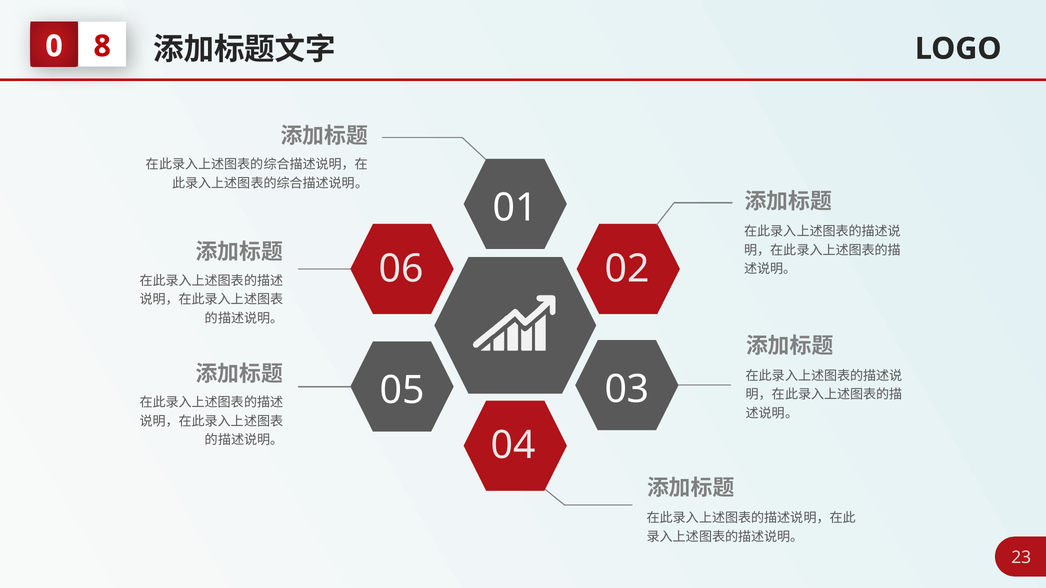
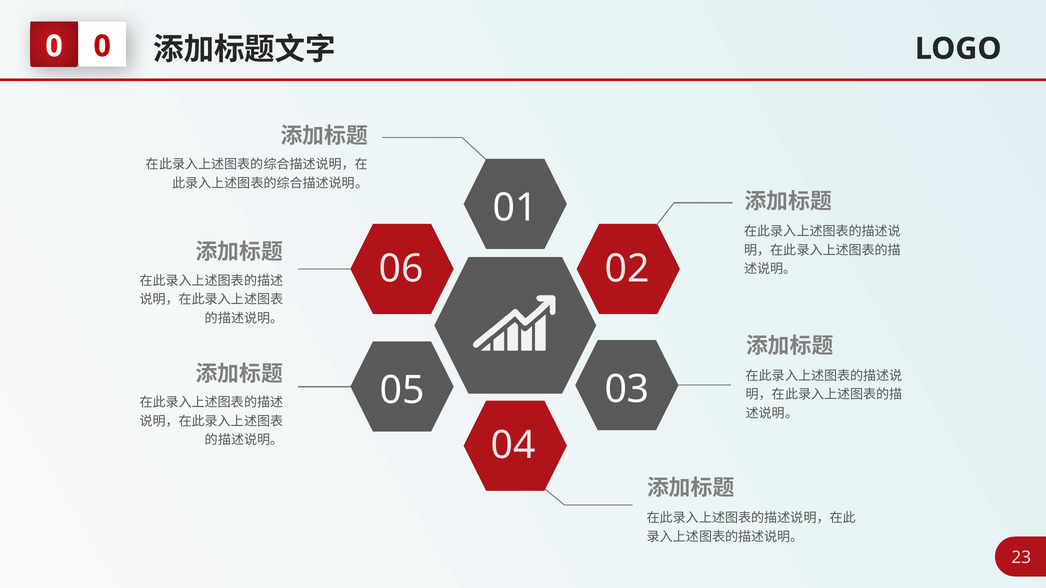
8: 8 -> 0 (102, 46)
